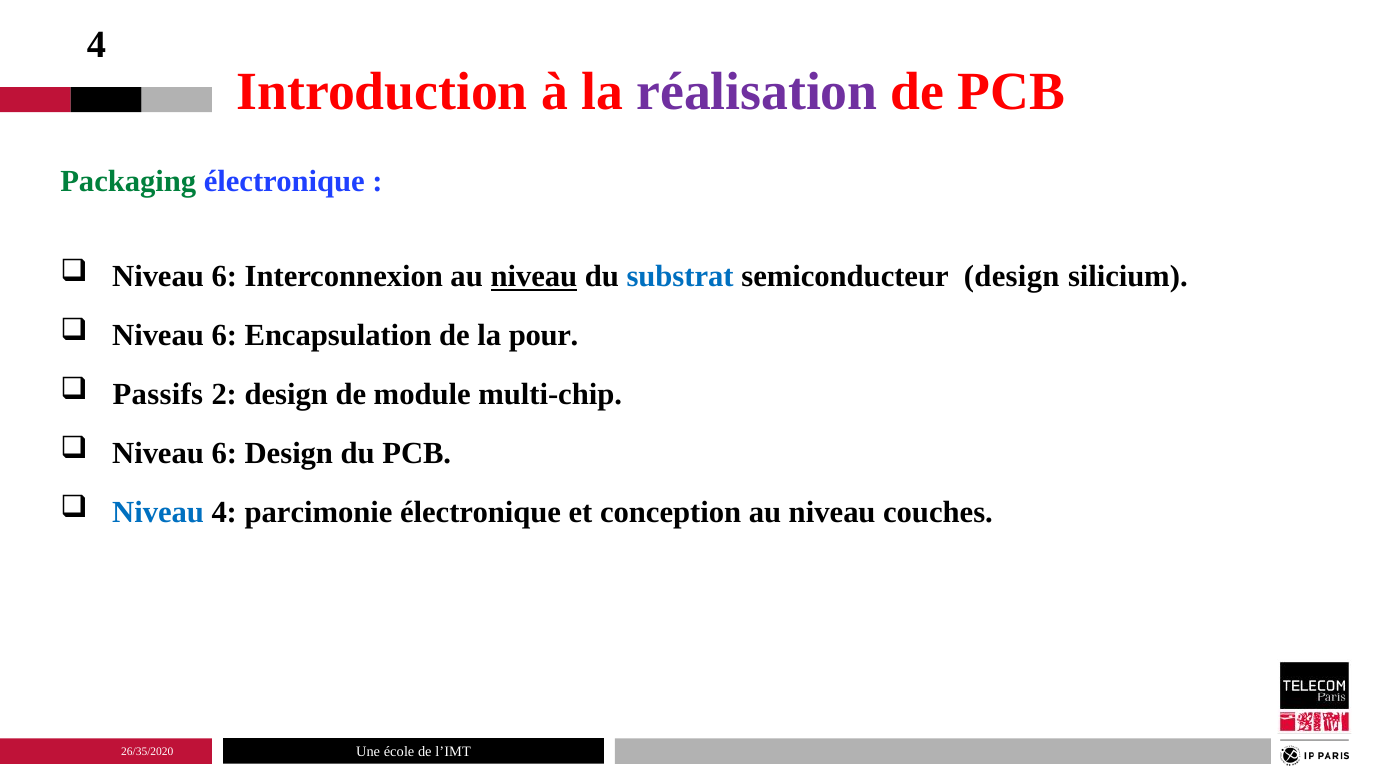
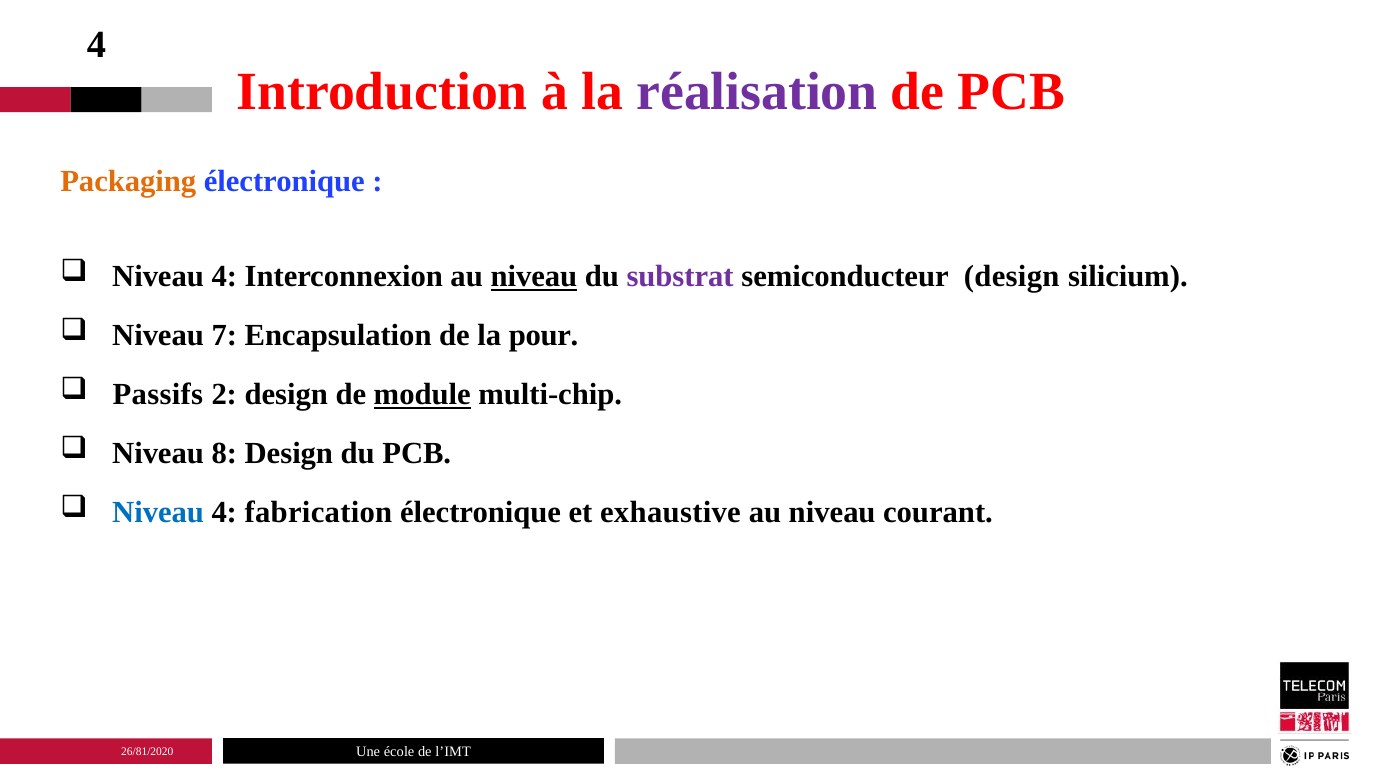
Packaging colour: green -> orange (128, 182)
6: 6 -> 4 (224, 277)
substrat colour: blue -> purple (680, 277)
6: 6 -> 7 (224, 336)
module underline: none -> present (422, 395)
6: 6 -> 8 (224, 454)
parcimonie: parcimonie -> fabrication (318, 513)
conception: conception -> exhaustive (670, 513)
couches: couches -> courant (938, 513)
26/35/2020: 26/35/2020 -> 26/81/2020 (147, 752)
